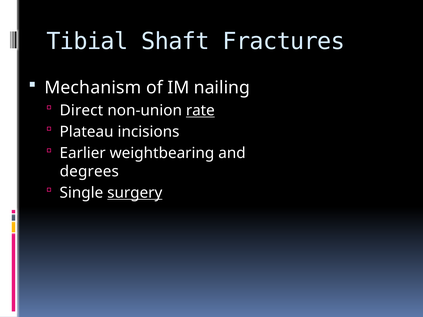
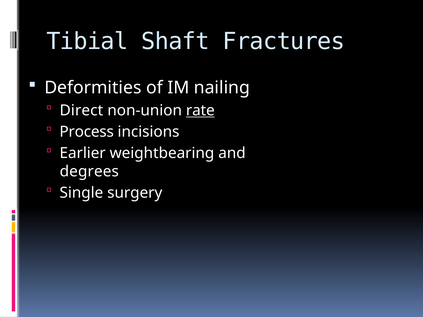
Mechanism: Mechanism -> Deformities (93, 88)
Plateau: Plateau -> Process (87, 132)
surgery underline: present -> none (135, 193)
